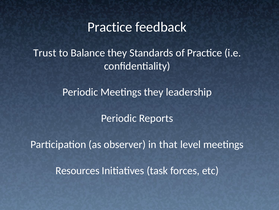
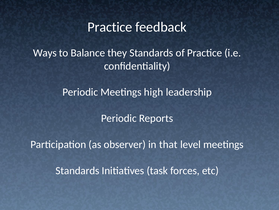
Trust: Trust -> Ways (45, 53)
Meetings they: they -> high (154, 92)
Resources: Resources -> Standards (77, 170)
